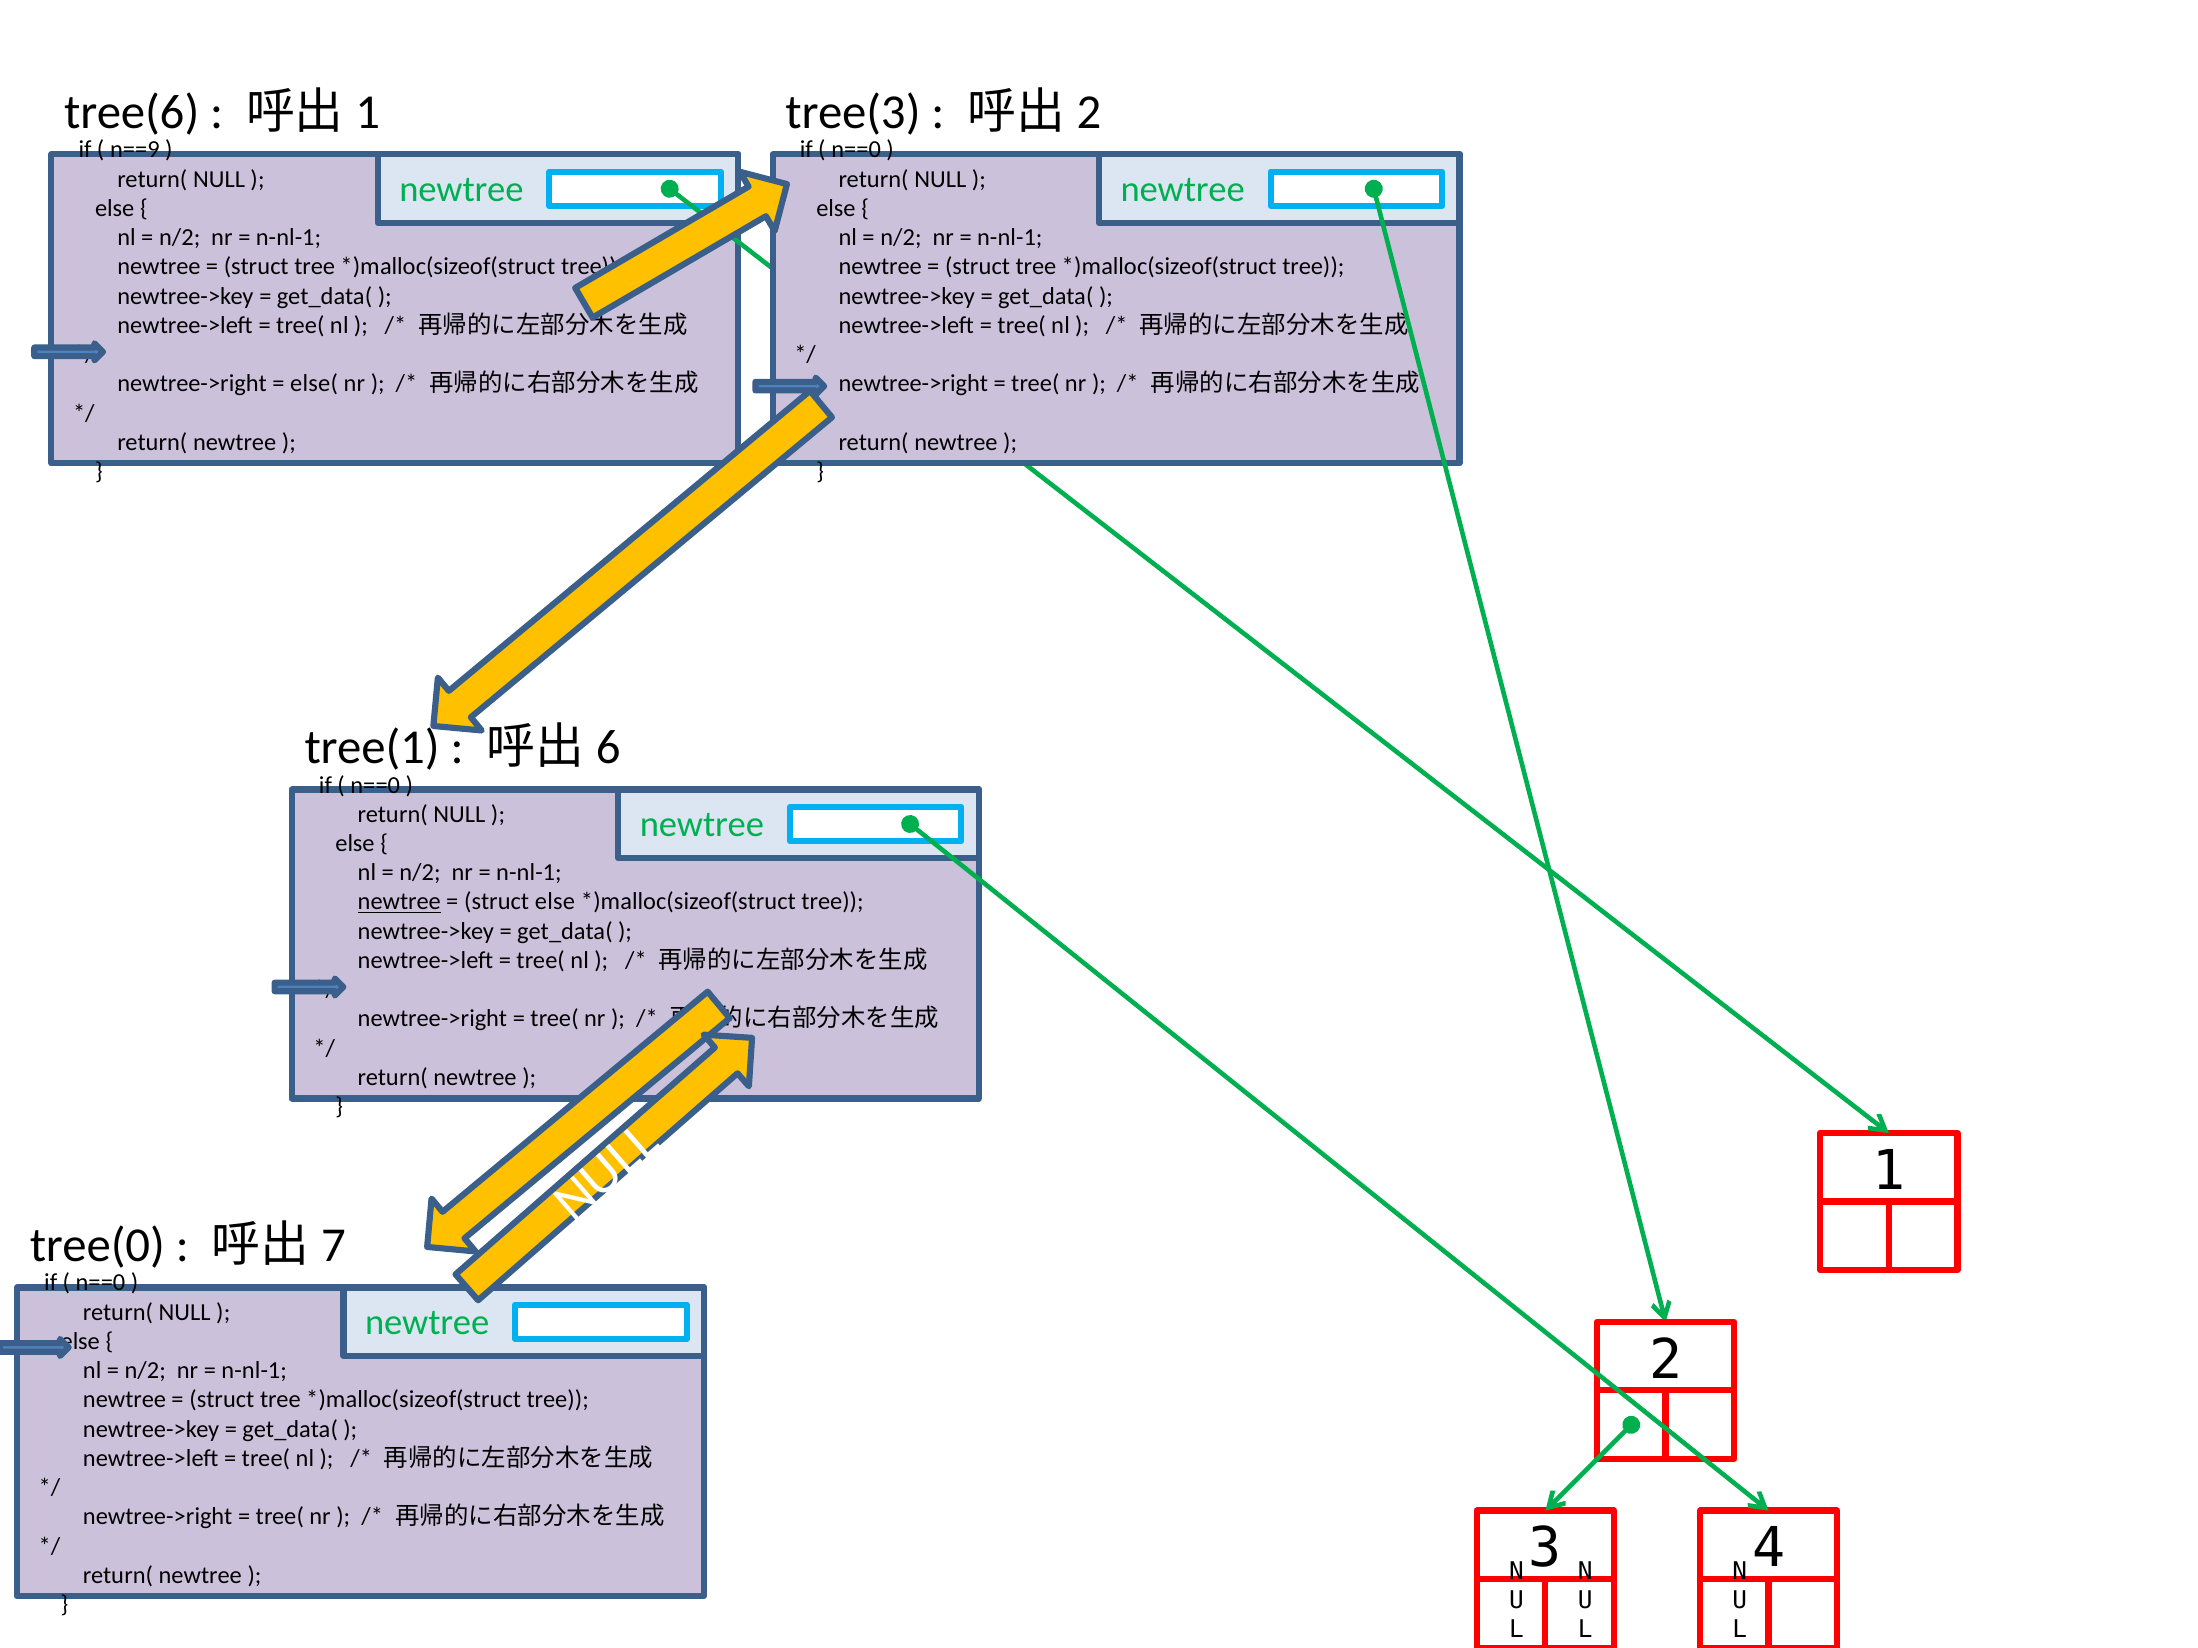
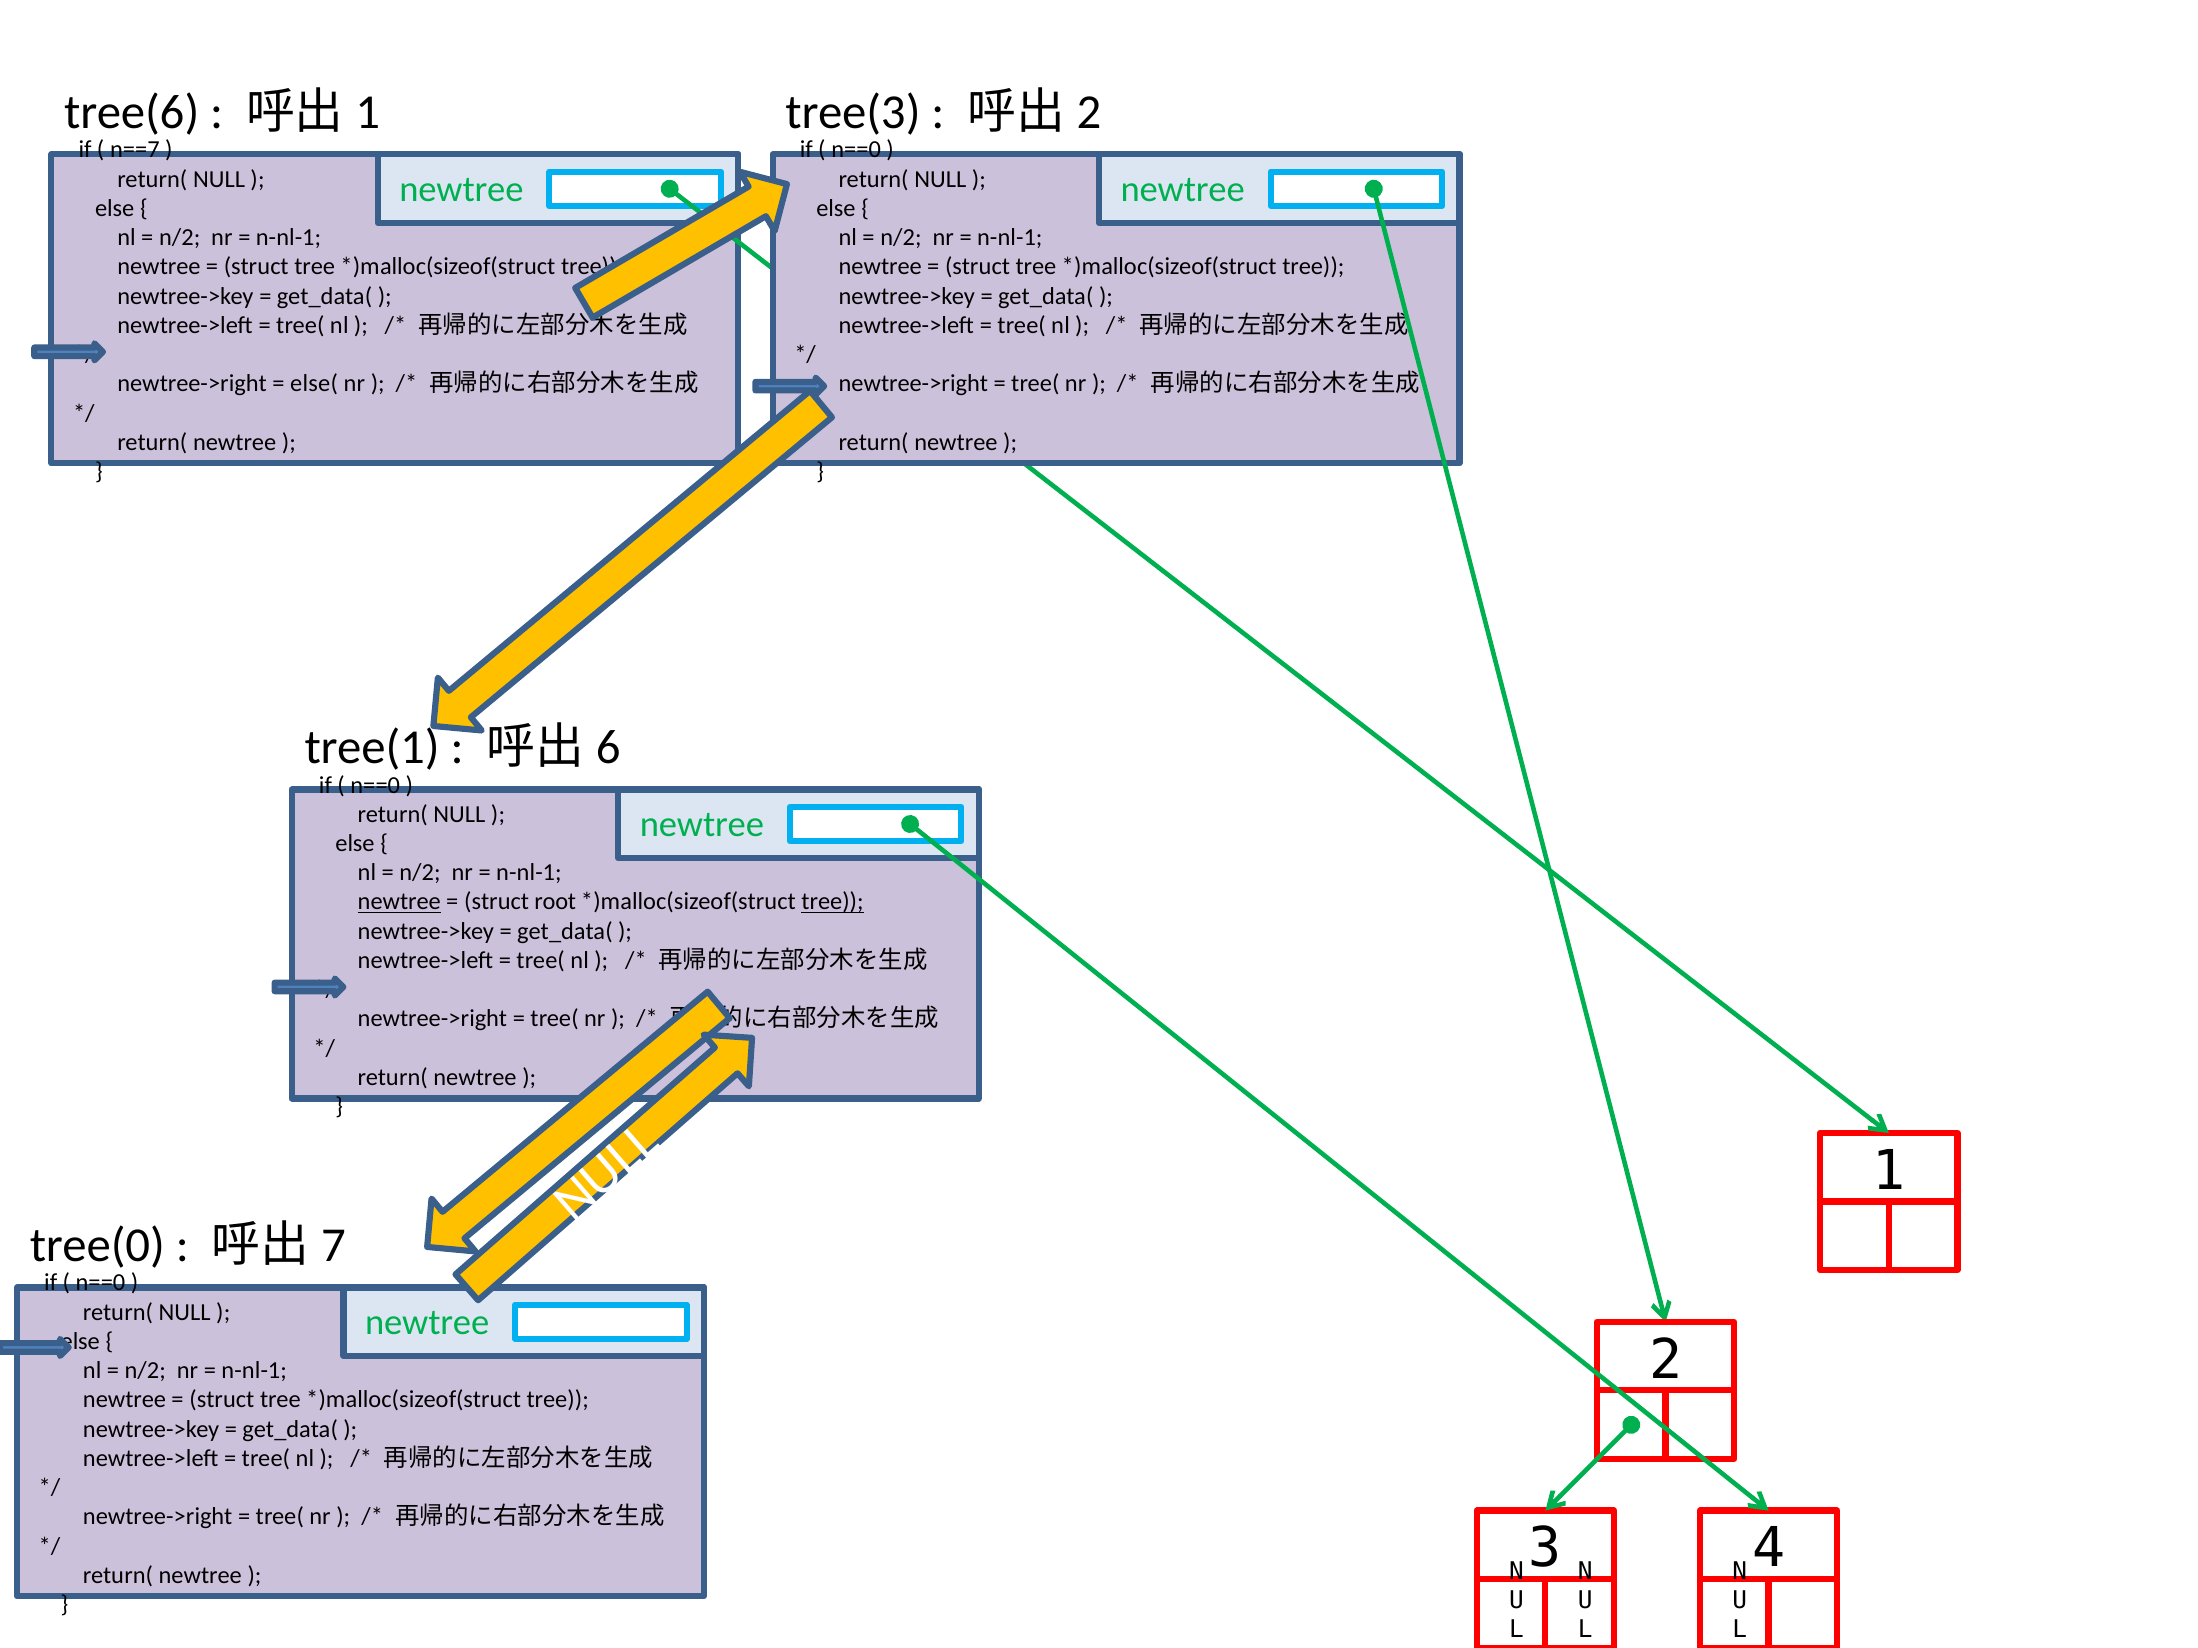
n==9: n==9 -> n==7 (135, 150)
struct else: else -> root (555, 902)
tree underline: none -> present (833, 902)
